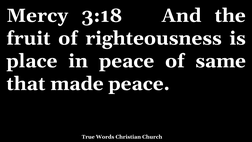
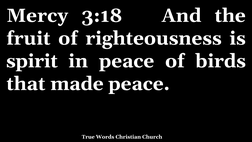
place: place -> spirit (32, 61)
same: same -> birds (221, 61)
